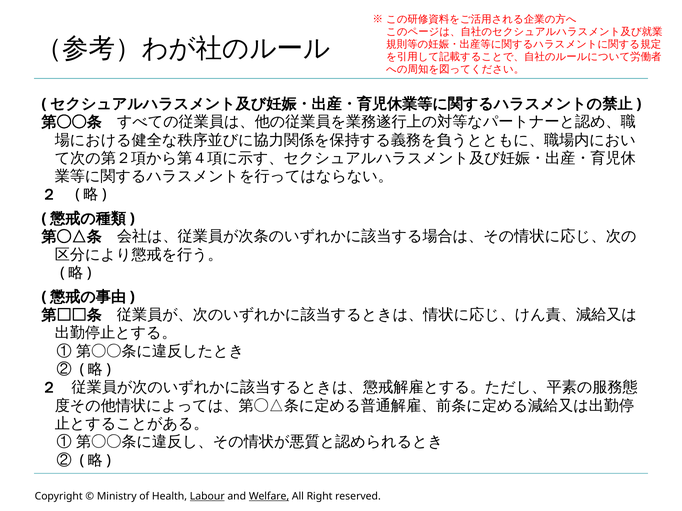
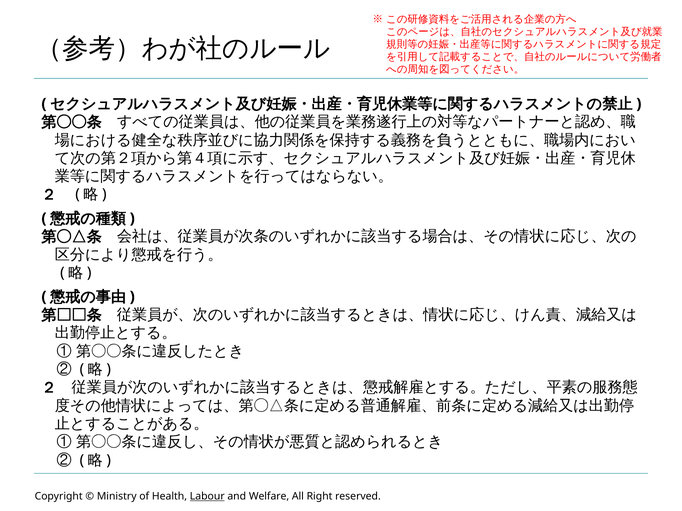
Welfare underline: present -> none (269, 497)
